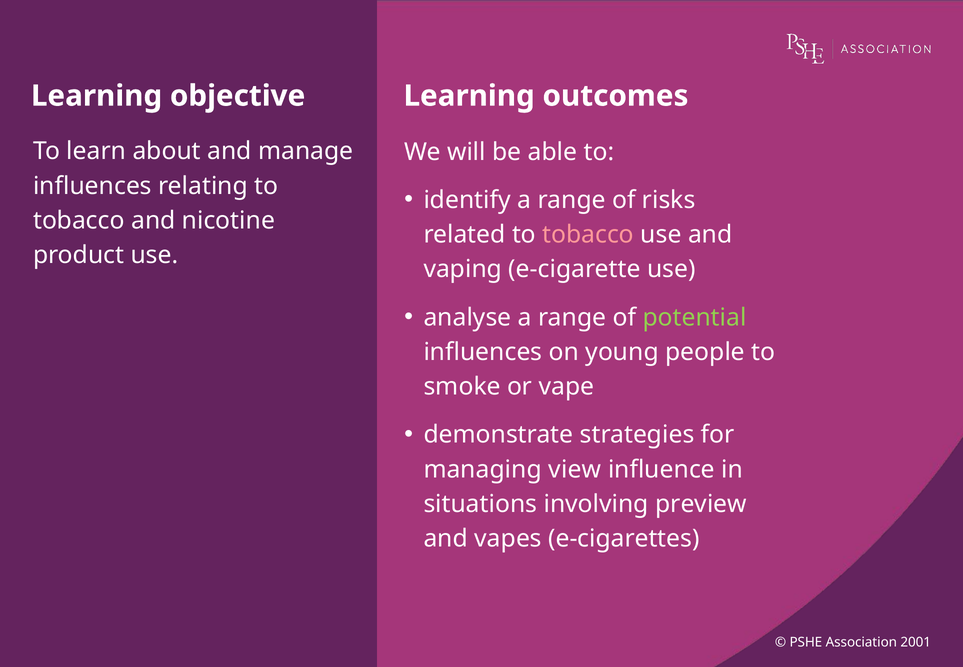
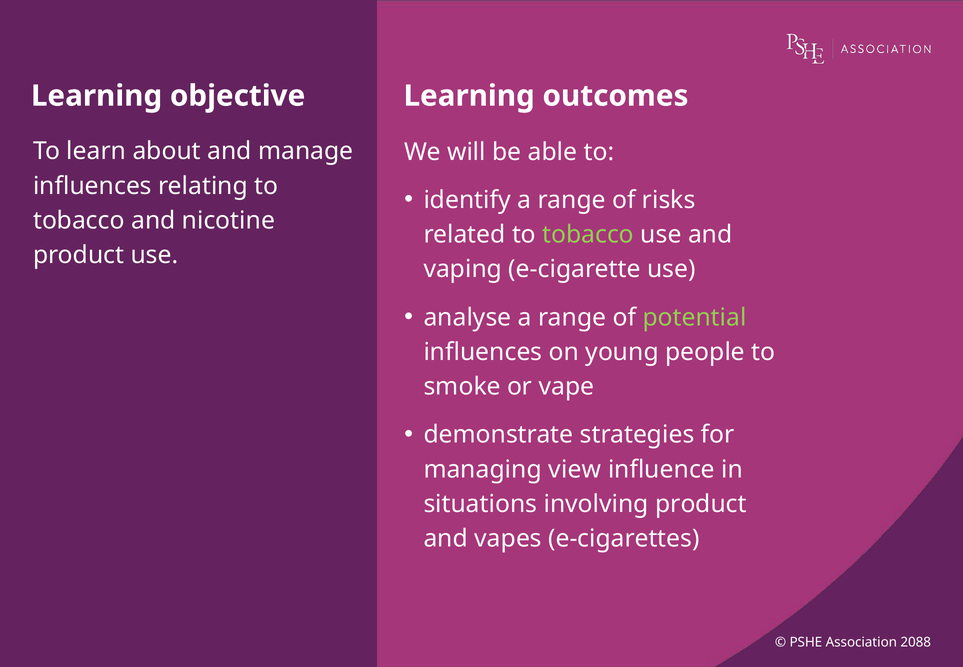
tobacco colour: pink -> light green (588, 235)
involving preview: preview -> product (701, 504)
2001: 2001 -> 2088 (916, 642)
